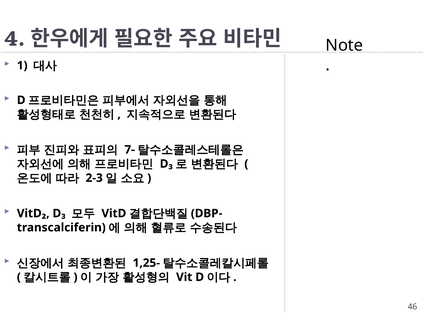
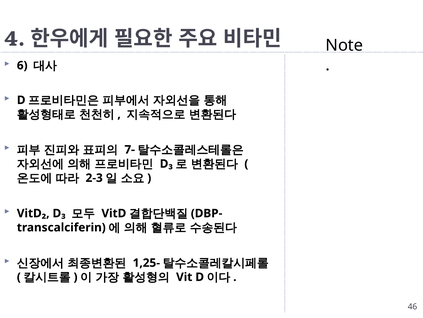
1: 1 -> 6 (22, 65)
